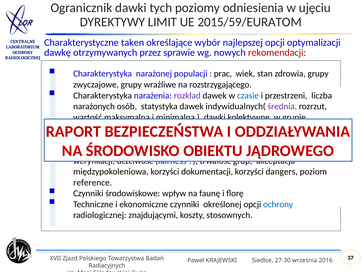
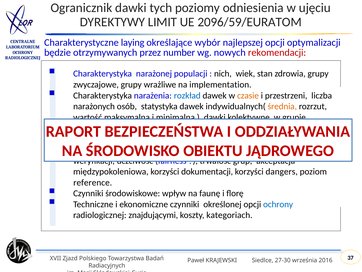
2015/59/EURATOM: 2015/59/EURATOM -> 2096/59/EURATOM (250, 22)
taken: taken -> laying (133, 42)
dawkę: dawkę -> będzie (58, 53)
sprawie: sprawie -> number (179, 53)
prac: prac -> nich (223, 74)
rozstrzygającego: rozstrzygającego -> implementation (220, 84)
rozkład colour: purple -> blue (187, 95)
czasie colour: blue -> orange (248, 95)
średnia colour: purple -> orange (282, 106)
stosownych: stosownych -> kategoriach (229, 215)
